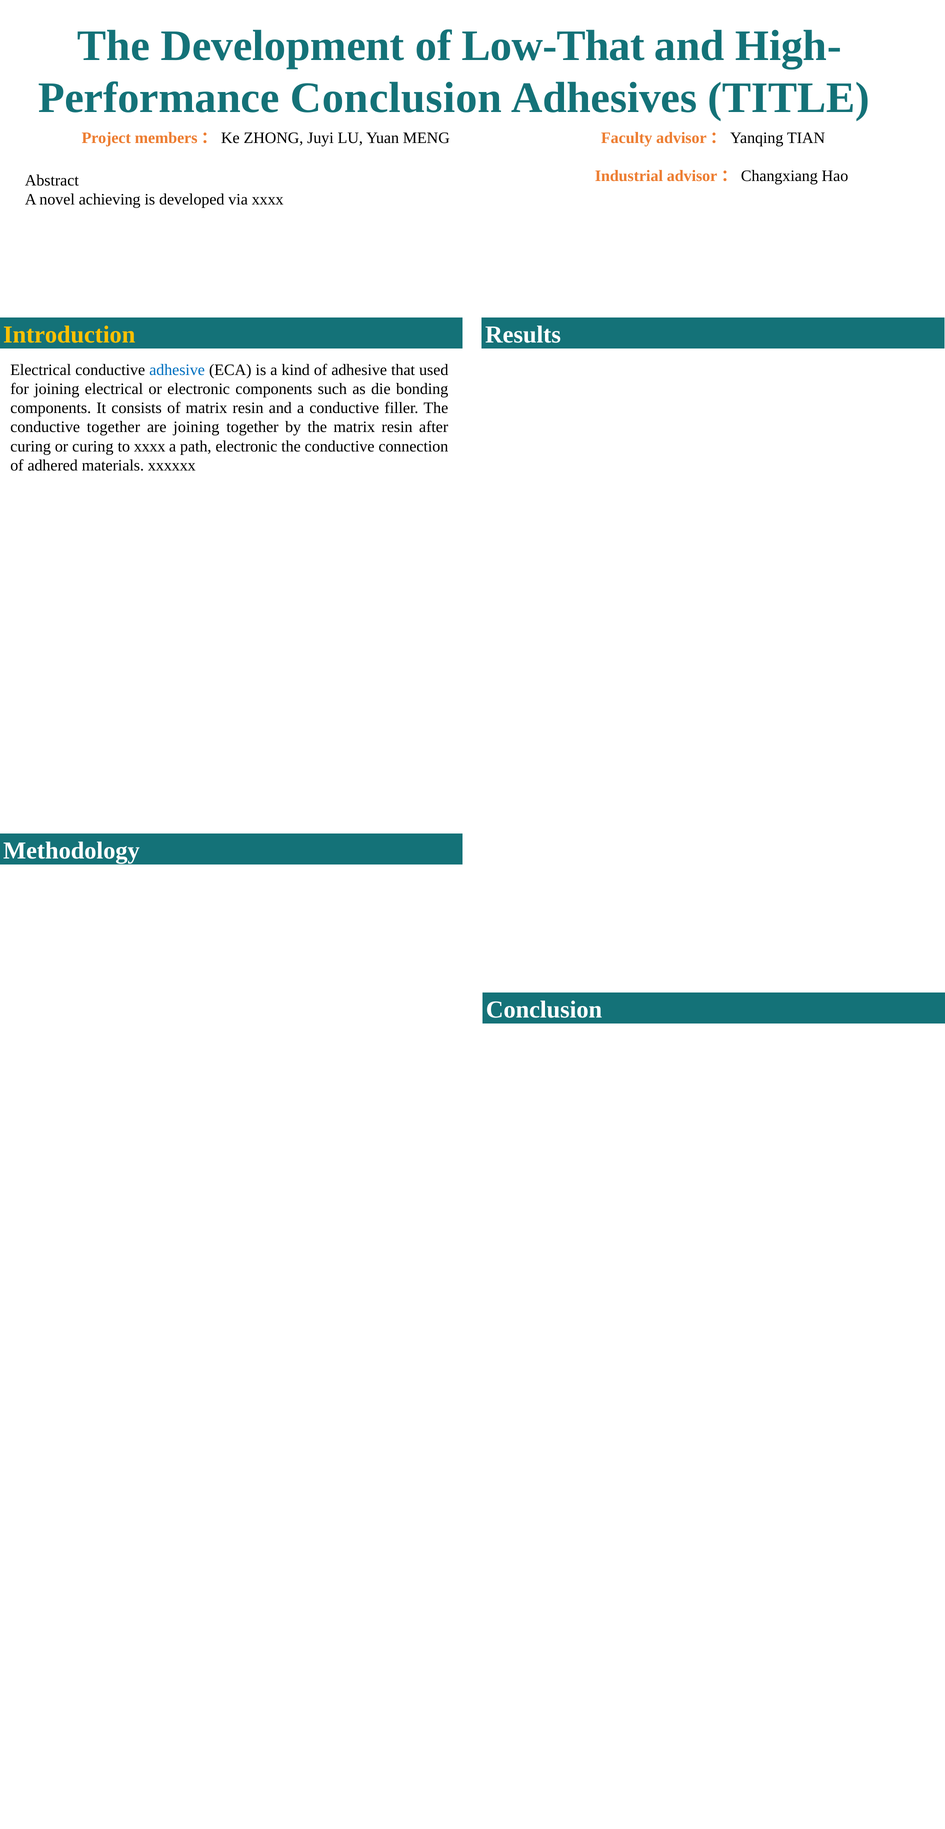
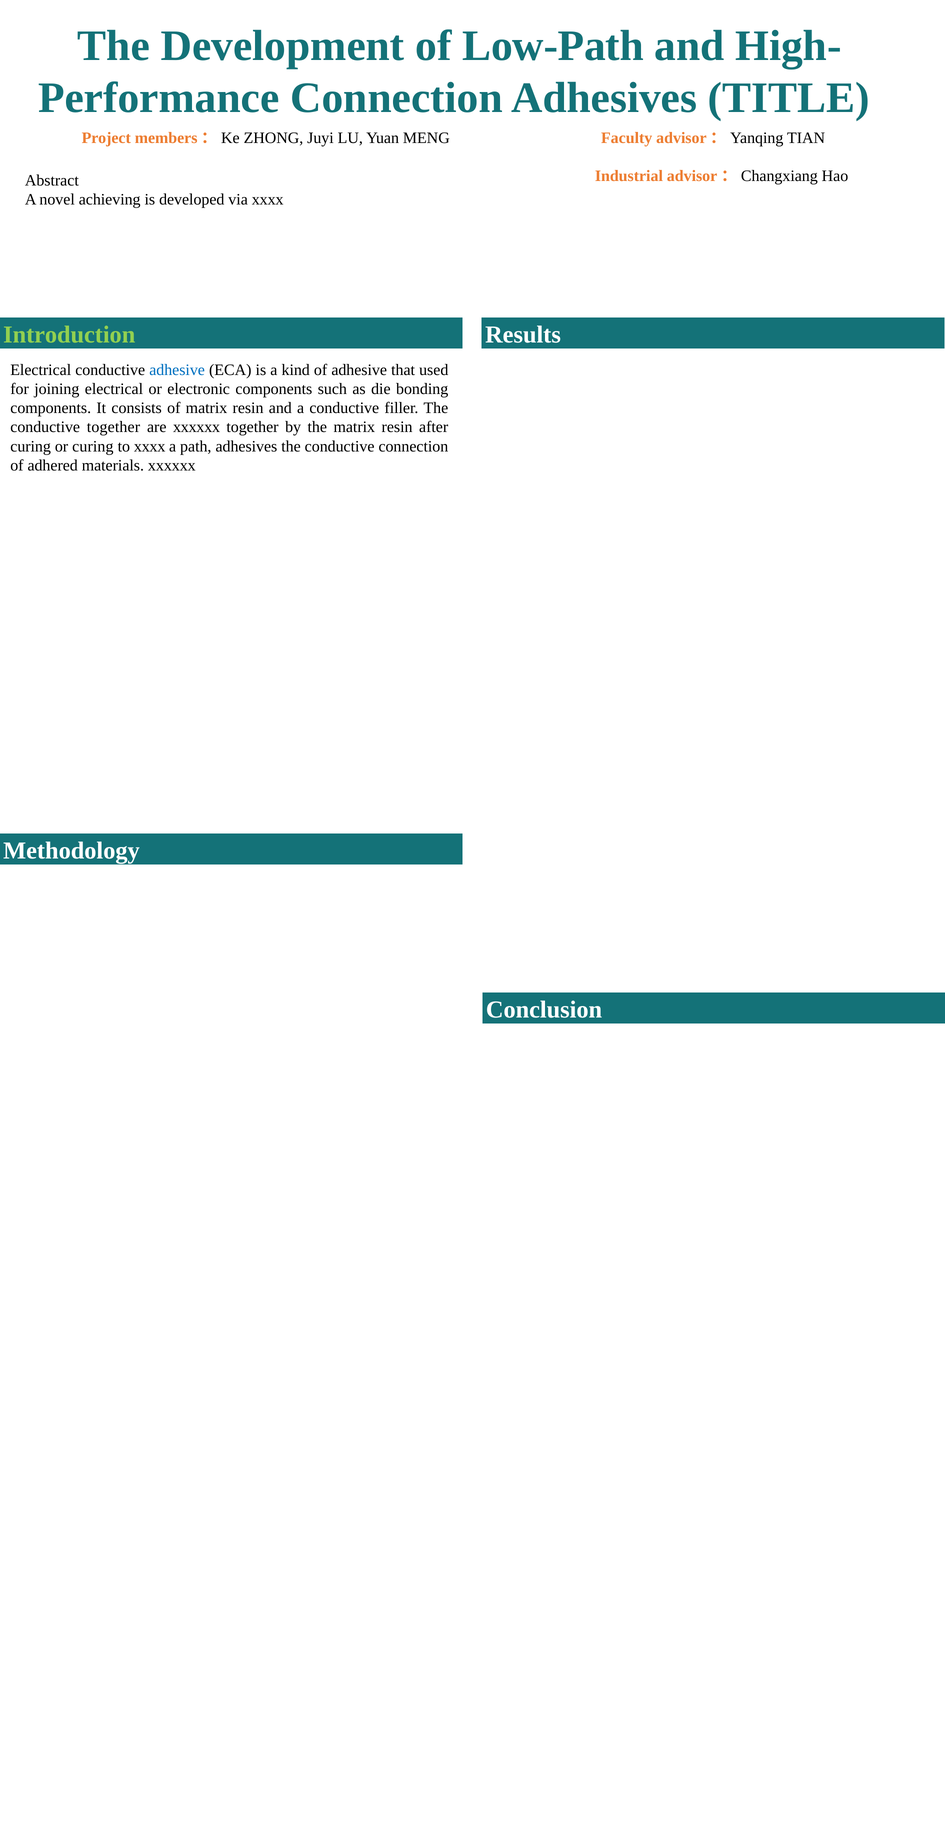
Low-That: Low-That -> Low-Path (553, 46)
Conclusion: Conclusion -> Connection (396, 98)
Introduction colour: yellow -> light green (69, 335)
are joining: joining -> xxxxxx (197, 427)
path electronic: electronic -> adhesives (246, 446)
